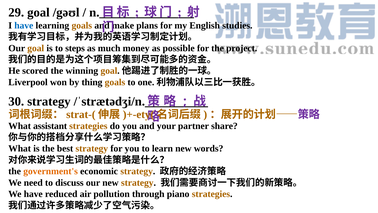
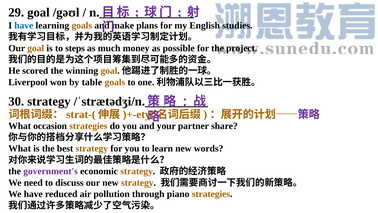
thing: thing -> table (92, 82)
assistant: assistant -> occasion (50, 126)
government's colour: orange -> purple (51, 171)
